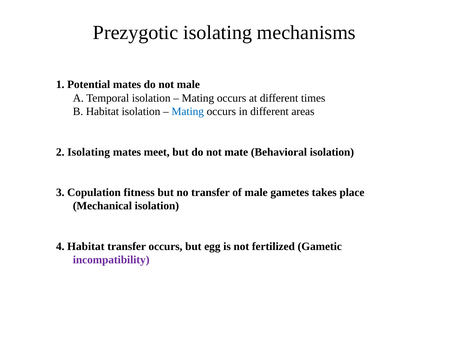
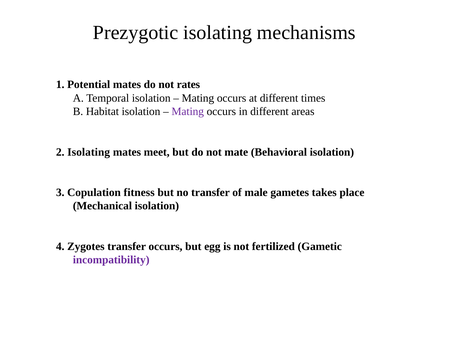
not male: male -> rates (188, 85)
Mating colour: blue -> purple (188, 111)
4 Habitat: Habitat -> Zygotes (86, 246)
